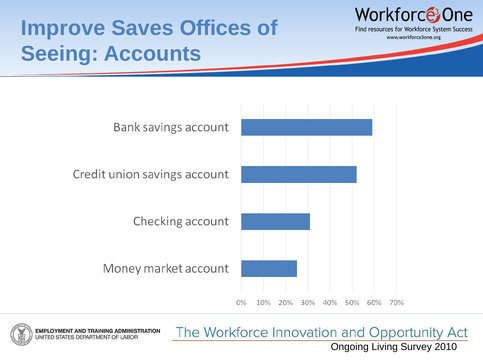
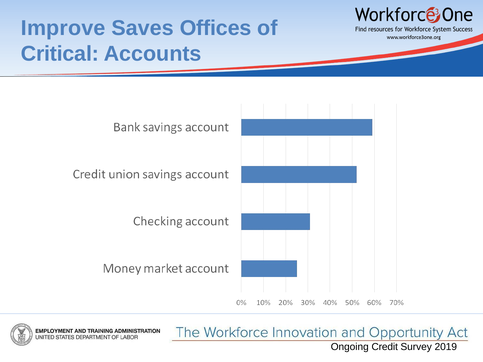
Seeing: Seeing -> Critical (60, 54)
Living: Living -> Credit (385, 347)
2010: 2010 -> 2019 (446, 347)
